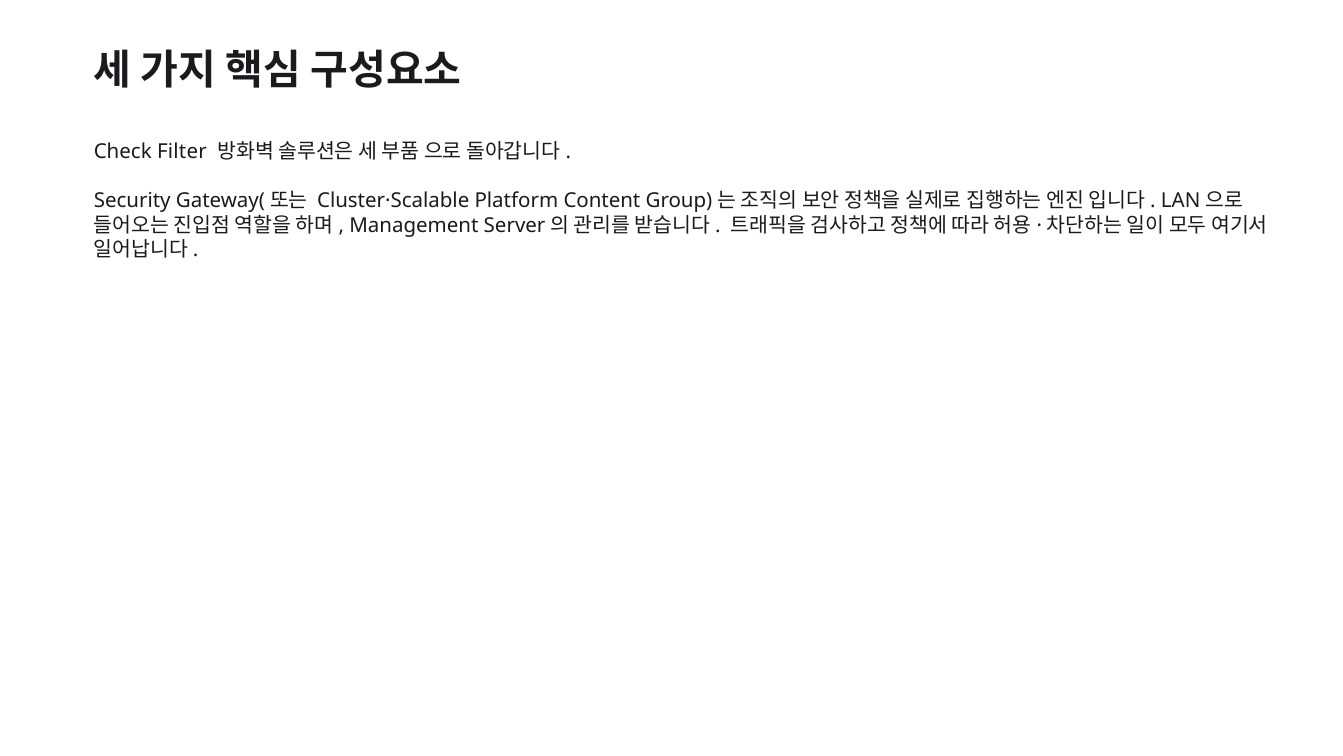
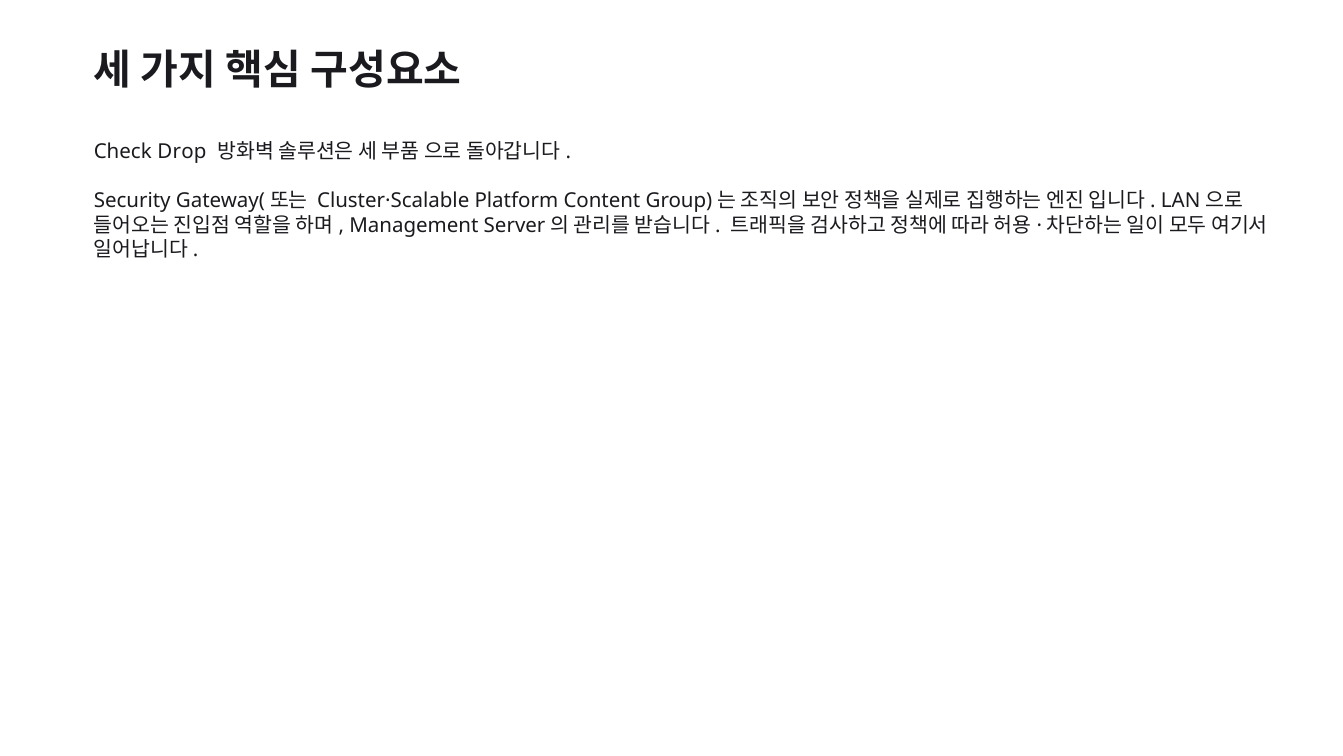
Filter: Filter -> Drop (182, 151)
